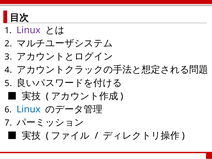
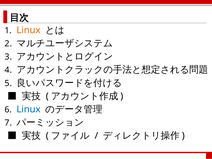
Linux colour: purple -> orange (29, 30)
